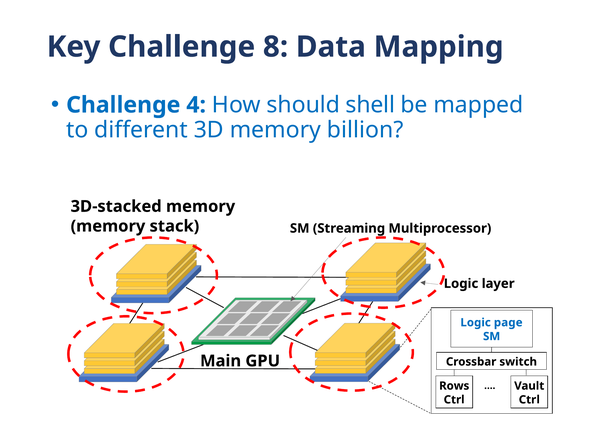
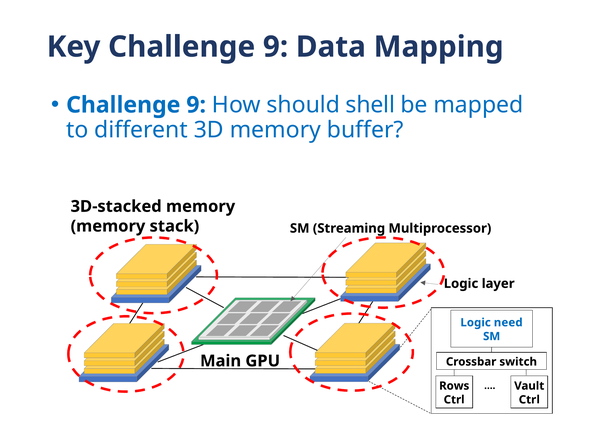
Key Challenge 8: 8 -> 9 (276, 47)
4: 4 -> 9 (196, 105)
billion: billion -> buffer (365, 130)
page: page -> need (508, 323)
